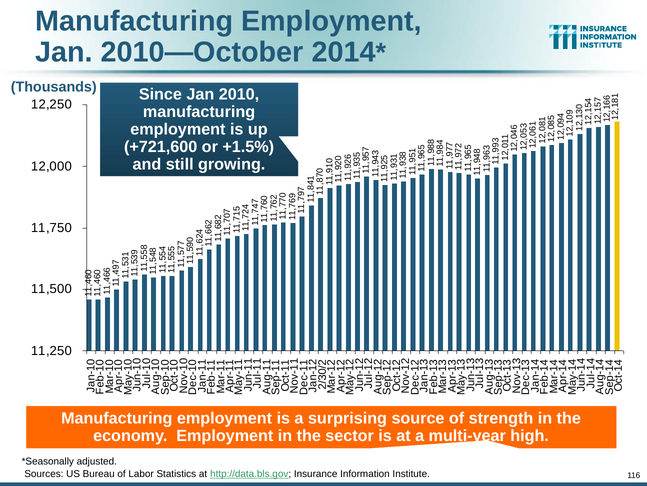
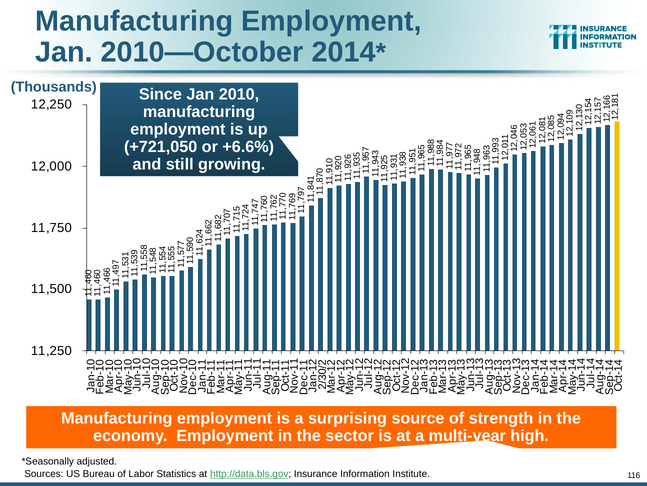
+721,600: +721,600 -> +721,050 (161, 147)
+1.5%: +1.5% -> +6.6% (248, 147)
